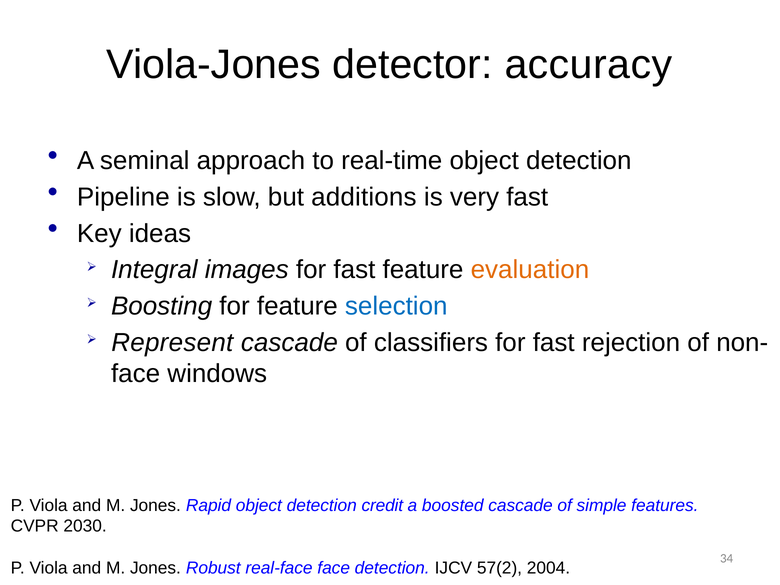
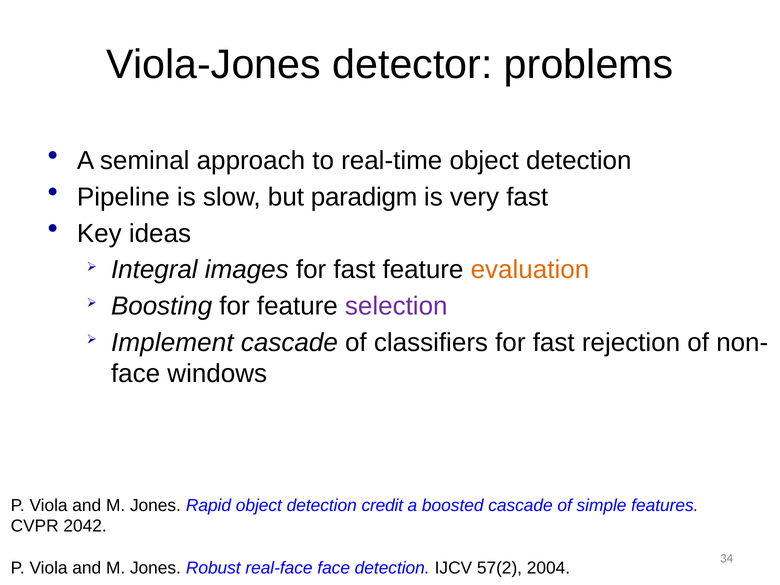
accuracy: accuracy -> problems (589, 65)
additions: additions -> paradigm (364, 197)
selection colour: blue -> purple (396, 306)
Represent: Represent -> Implement (172, 343)
2030: 2030 -> 2042 (85, 526)
